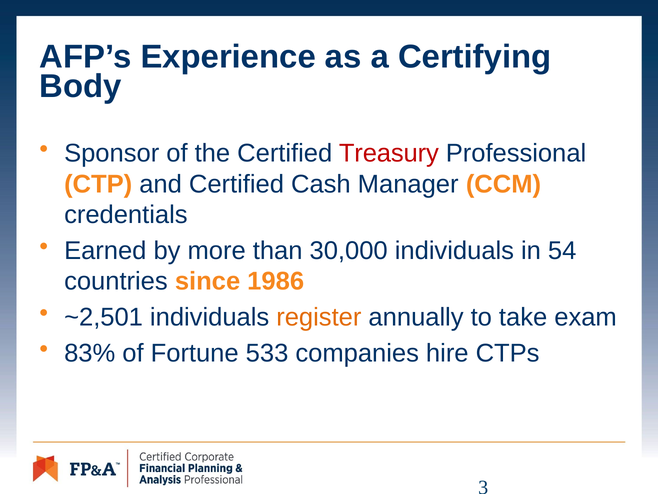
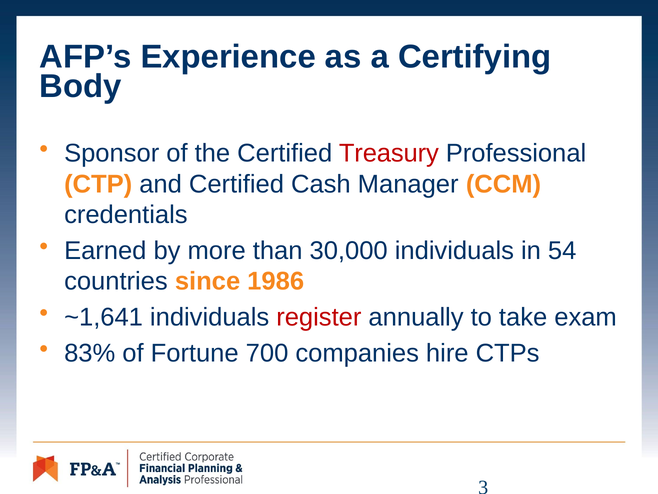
~2,501: ~2,501 -> ~1,641 (104, 317)
register colour: orange -> red (319, 317)
533: 533 -> 700 (267, 353)
